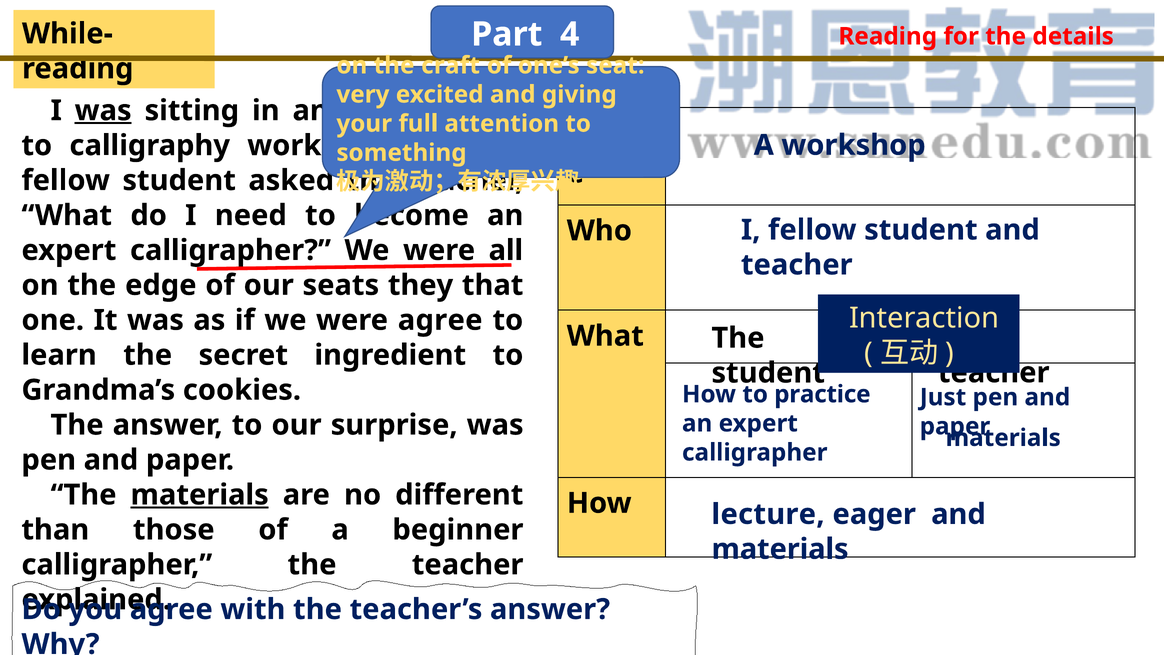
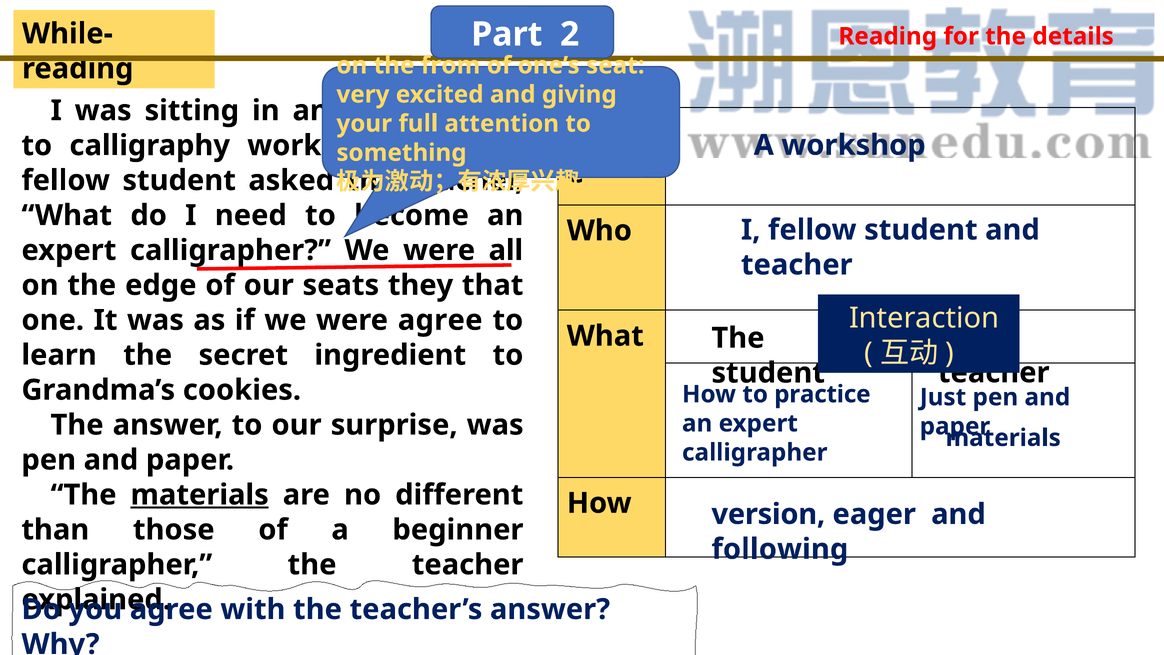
4: 4 -> 2 (570, 34)
craft: craft -> from (451, 65)
was underline: present -> none (103, 111)
lecture: lecture -> version (768, 514)
materials: materials -> following (780, 549)
